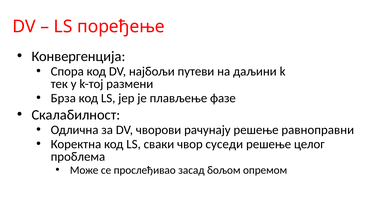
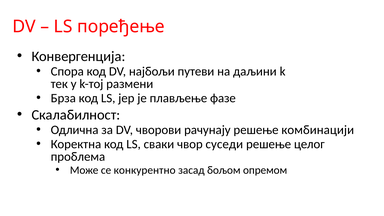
равноправни: равноправни -> комбинацији (318, 130)
прослеђивао: прослеђивао -> конкурентно (145, 170)
